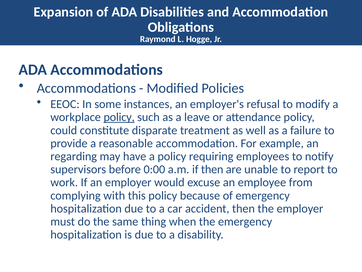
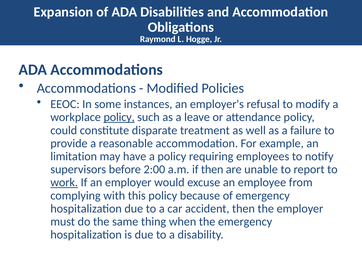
regarding: regarding -> limitation (74, 156)
0:00: 0:00 -> 2:00 (154, 169)
work underline: none -> present (64, 182)
